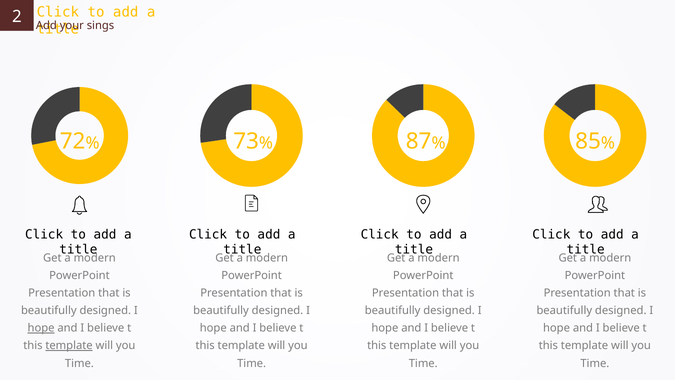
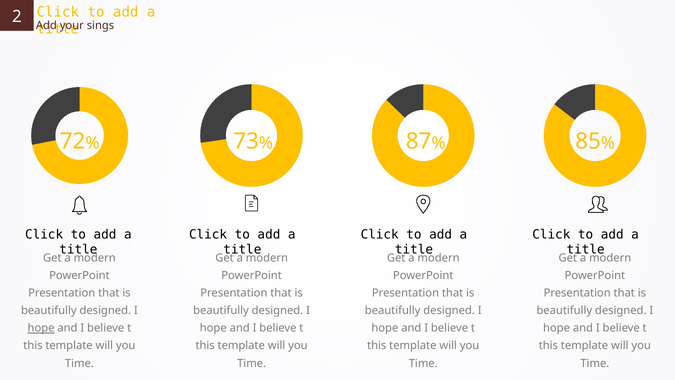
template underline: present -> none (69, 345)
